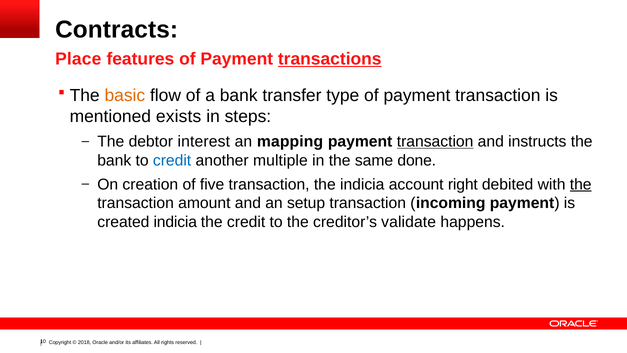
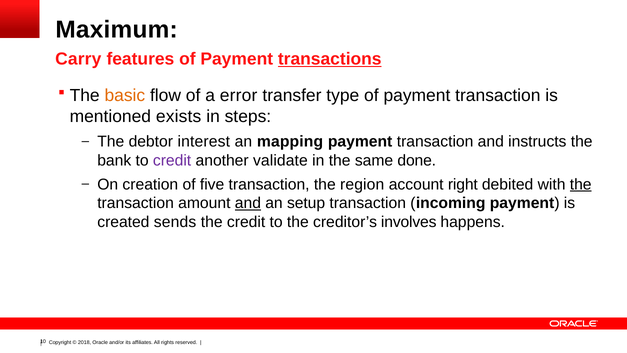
Contracts: Contracts -> Maximum (117, 30)
Place: Place -> Carry (78, 59)
a bank: bank -> error (239, 96)
transaction underline: present -> none (435, 141)
credit colour: blue -> purple (172, 160)
multiple: multiple -> validate (280, 160)
the indicia: indicia -> region (362, 184)
and underline: none -> present (248, 203)
created indicia: indicia -> sends (175, 222)
validate: validate -> involves (409, 222)
